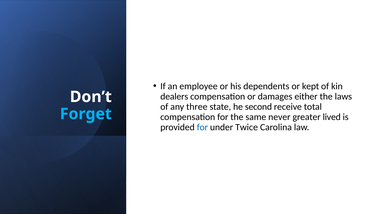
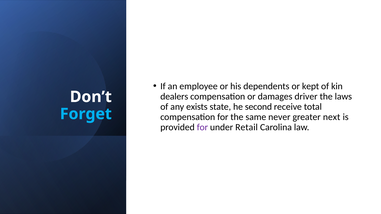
either: either -> driver (306, 97)
three: three -> exists (197, 107)
lived: lived -> next (332, 117)
for colour: blue -> purple (202, 127)
Twice: Twice -> Retail (247, 127)
